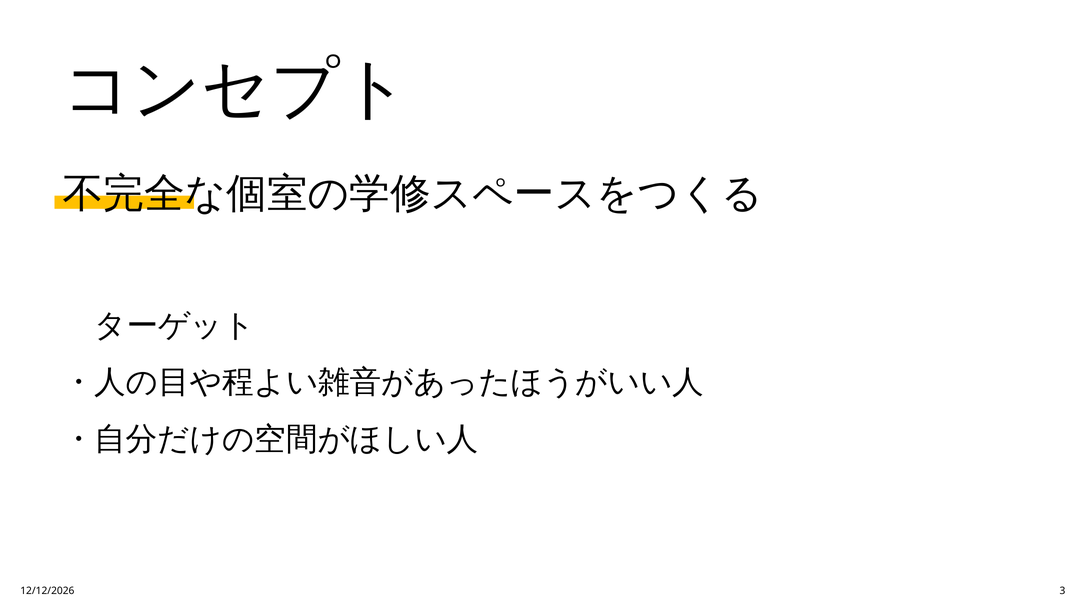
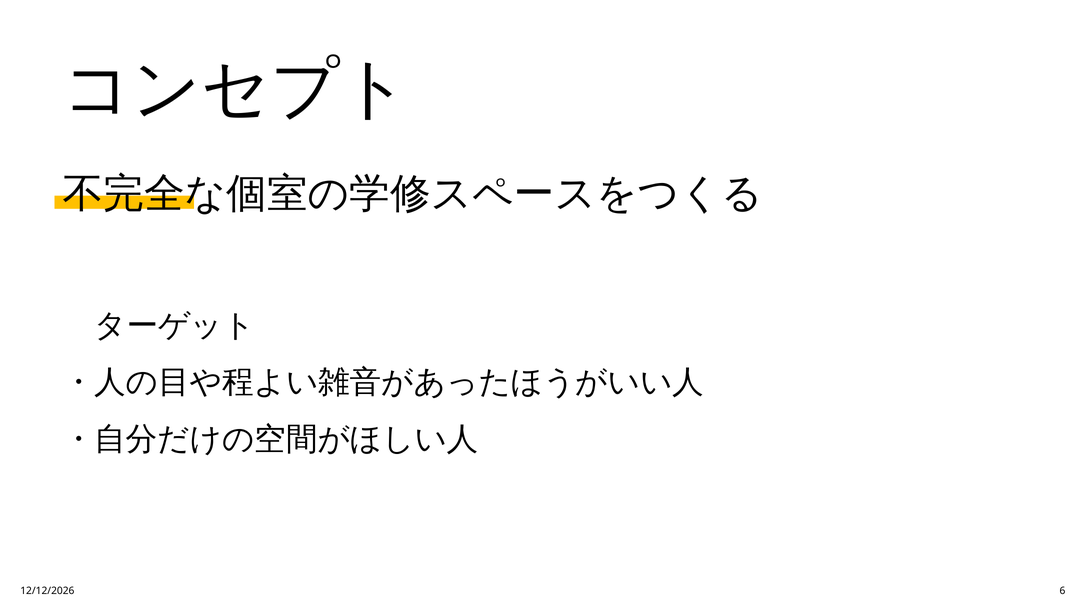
3: 3 -> 6 (1062, 590)
